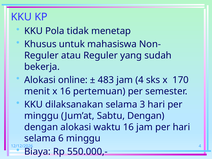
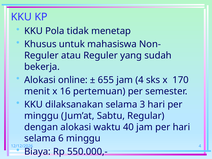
483: 483 -> 655 (106, 80)
Sabtu Dengan: Dengan -> Regular (146, 116)
waktu 16: 16 -> 40 (128, 127)
